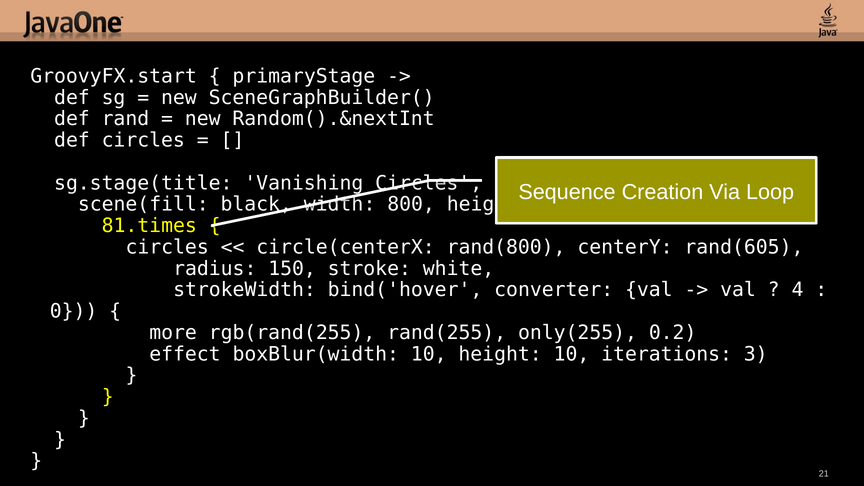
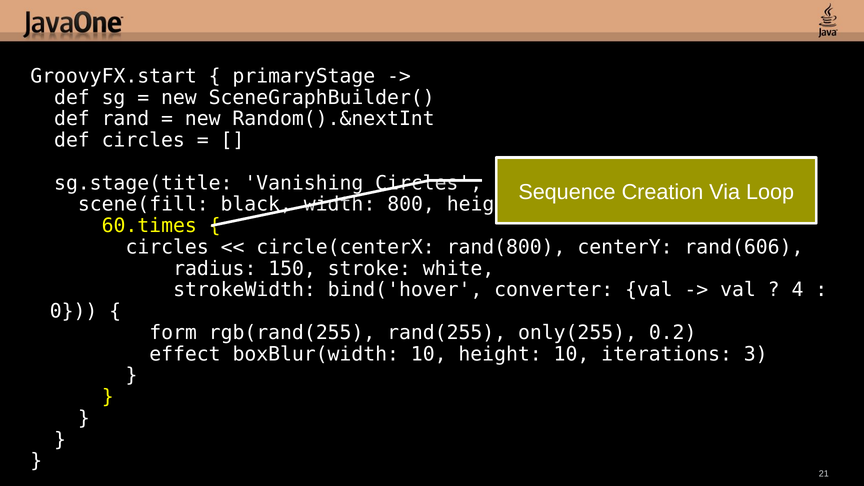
81.times: 81.times -> 60.times (149, 226)
rand(605: rand(605 -> rand(606 (744, 247)
more: more -> form (173, 333)
